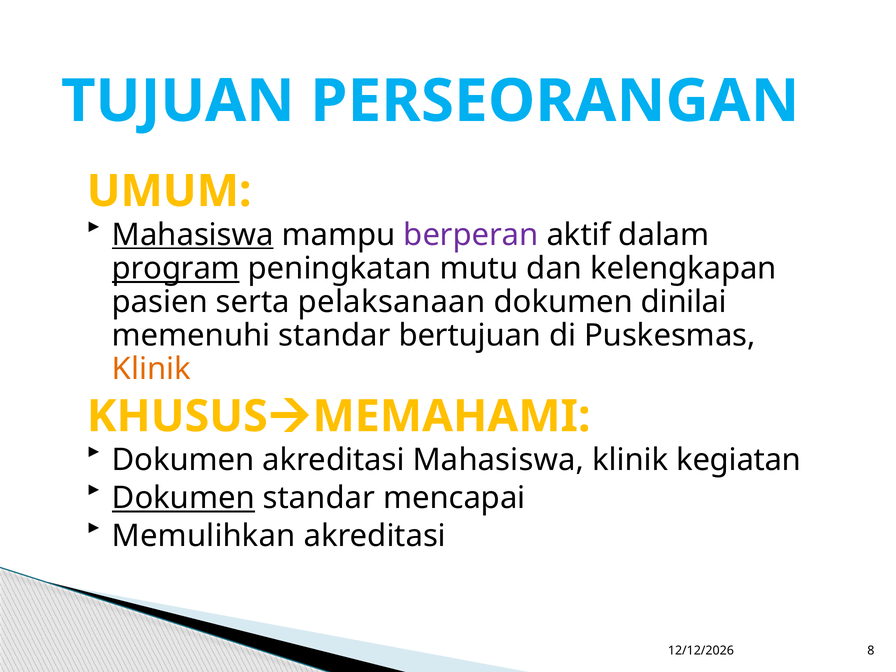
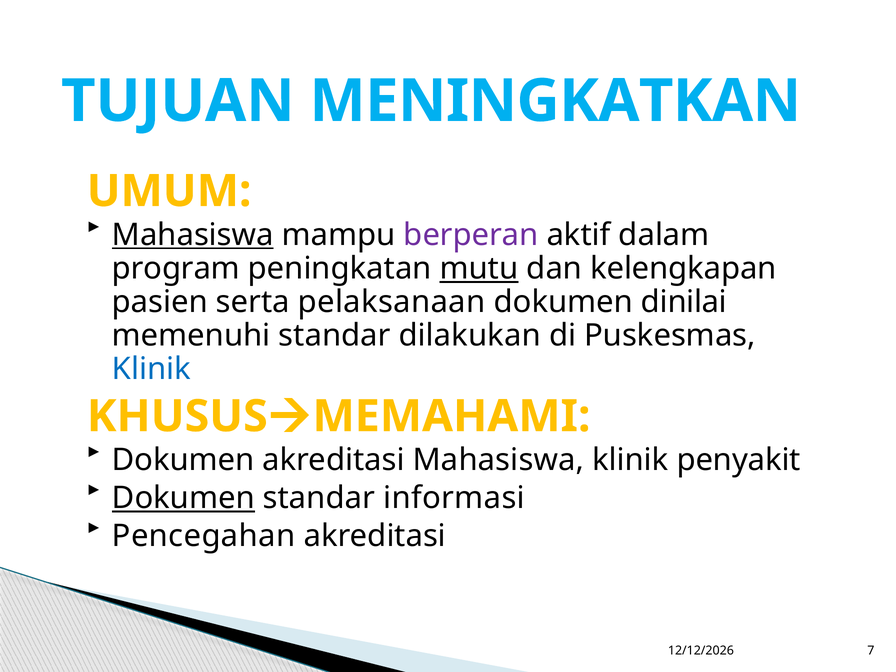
PERSEORANGAN: PERSEORANGAN -> MENINGKATKAN (555, 101)
program underline: present -> none (176, 268)
mutu underline: none -> present (479, 268)
bertujuan: bertujuan -> dilakukan (470, 336)
Klinik colour: orange -> blue (151, 369)
kegiatan: kegiatan -> penyakit (739, 460)
mencapai: mencapai -> informasi (454, 498)
Memulihkan: Memulihkan -> Pencegahan (204, 536)
8: 8 -> 7 (871, 651)
